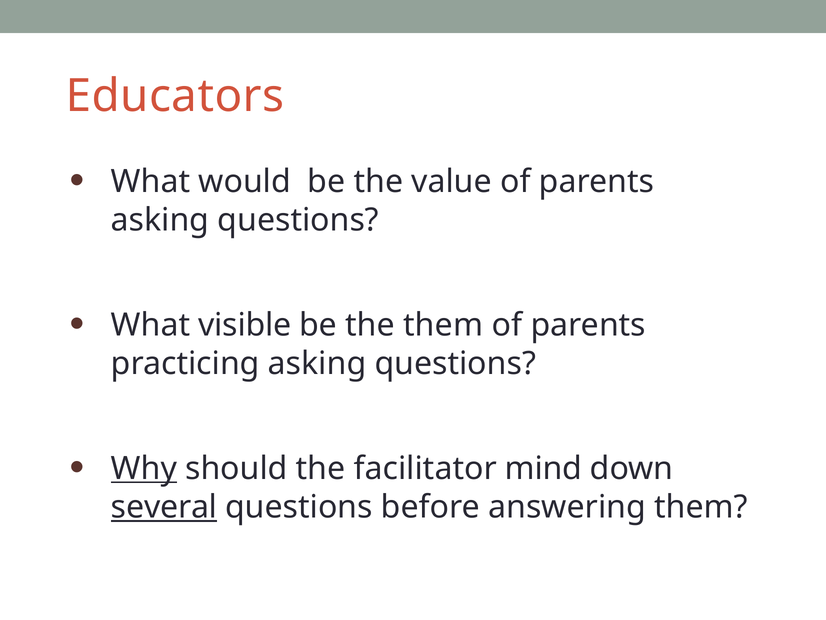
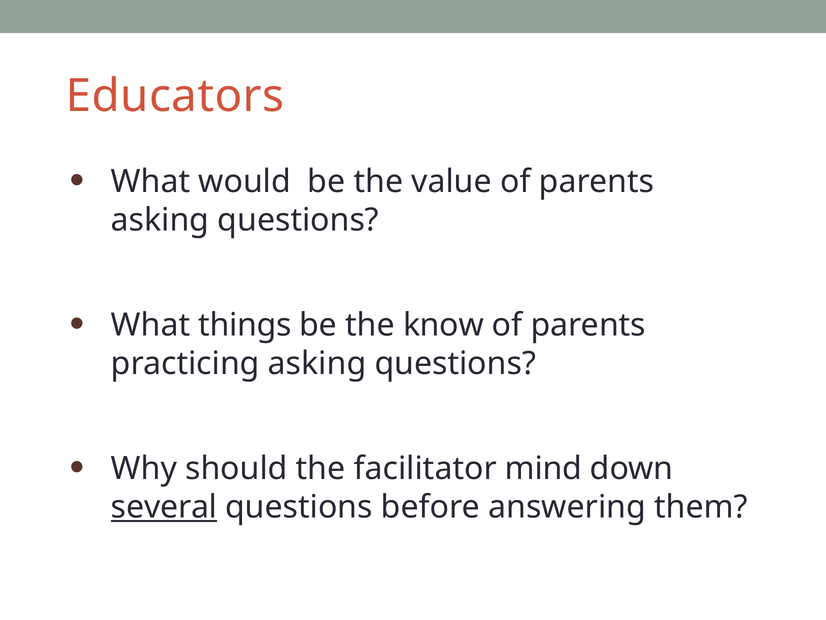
visible: visible -> things (245, 325)
the them: them -> know (443, 325)
Why underline: present -> none (144, 468)
